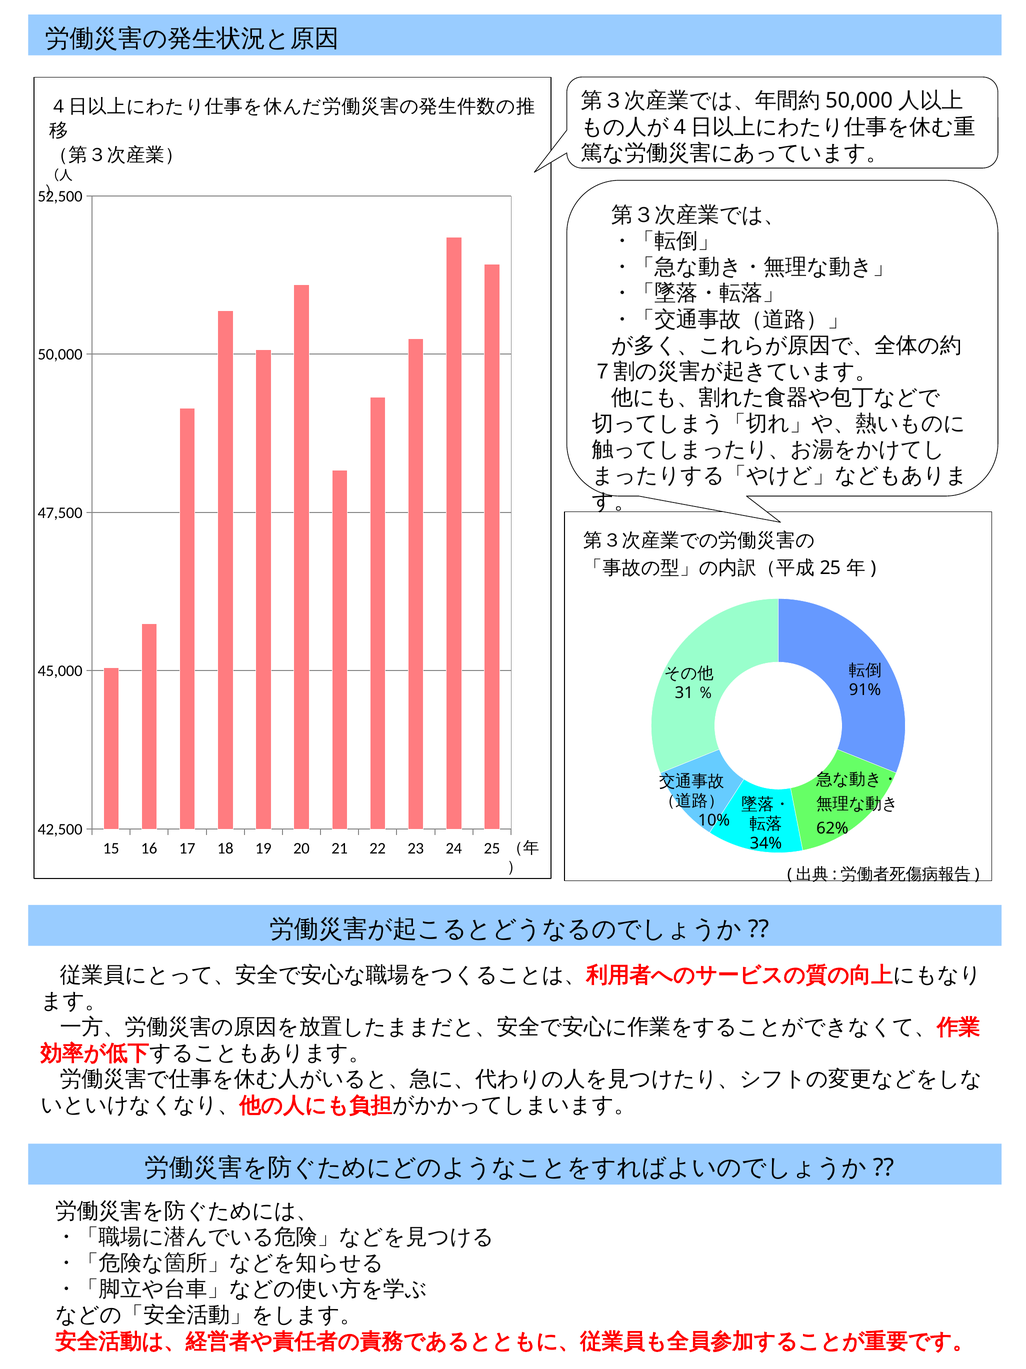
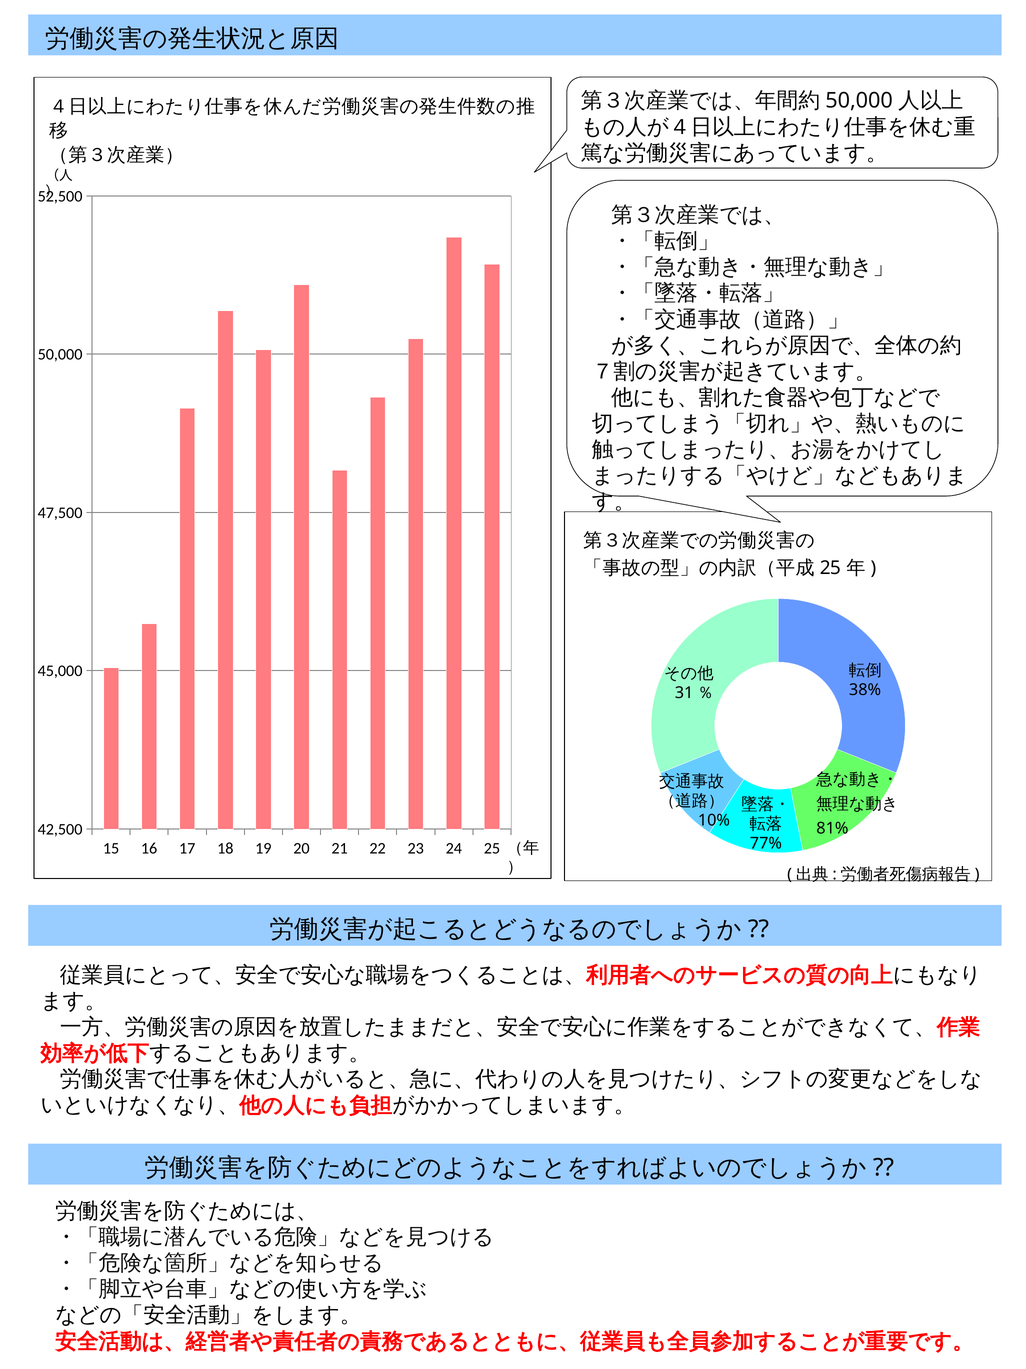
91%: 91% -> 38% (865, 689)
62%: 62% -> 81% (832, 828)
34%: 34% -> 77% (766, 843)
